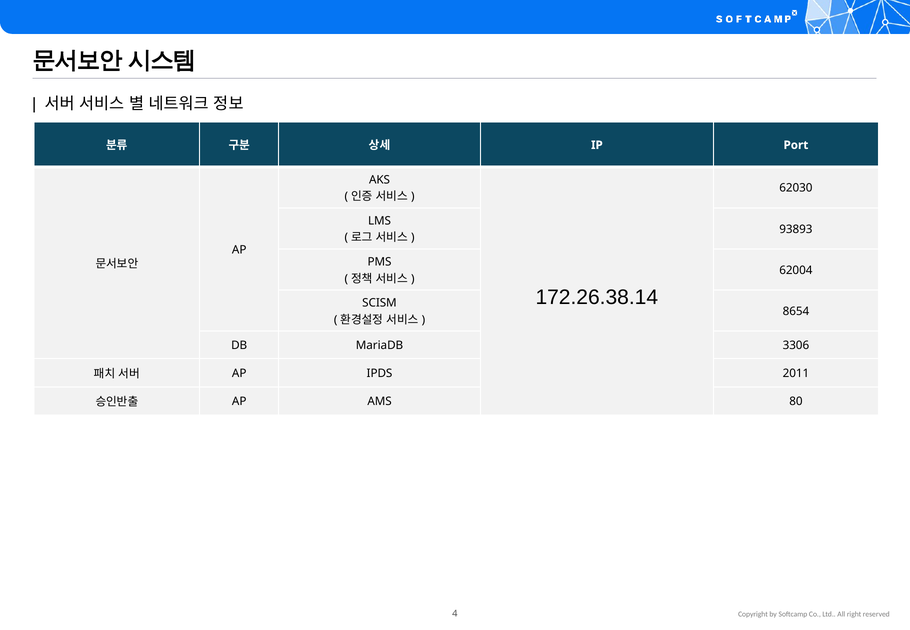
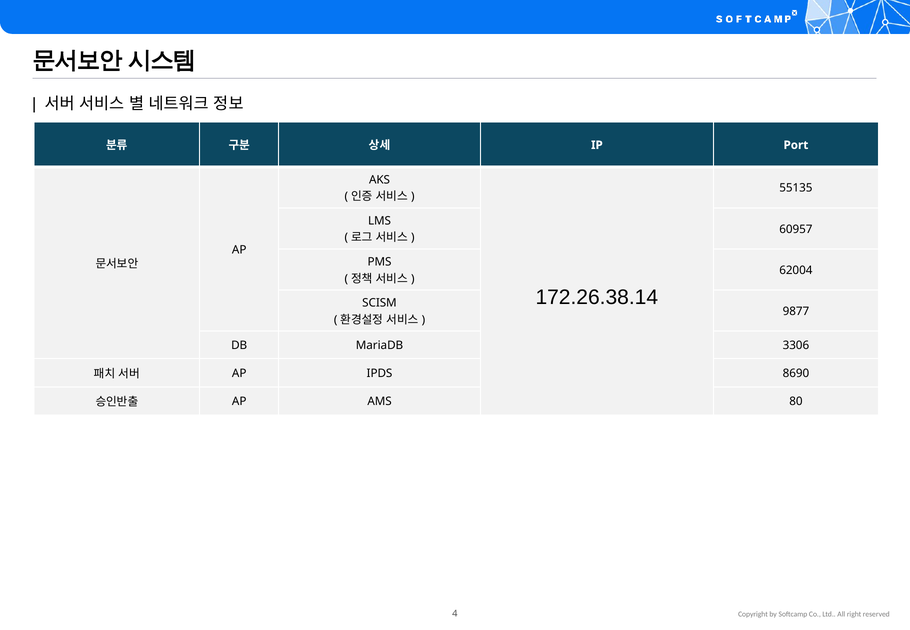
62030: 62030 -> 55135 (796, 188)
93893: 93893 -> 60957 (796, 229)
8654: 8654 -> 9877 (796, 311)
2011: 2011 -> 8690 (796, 373)
